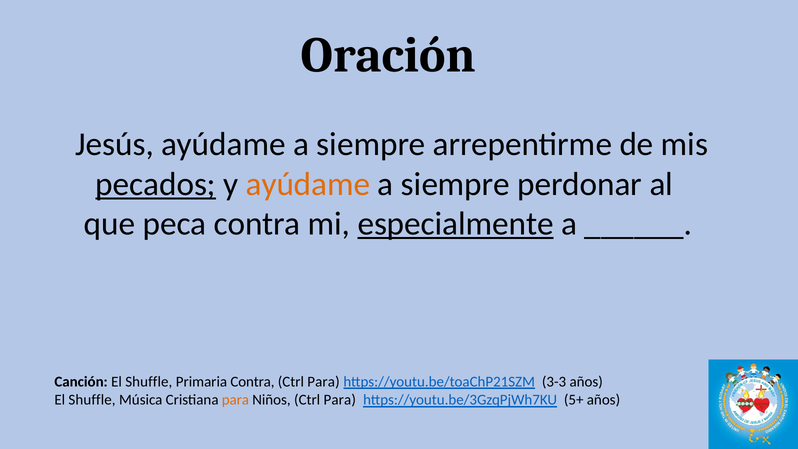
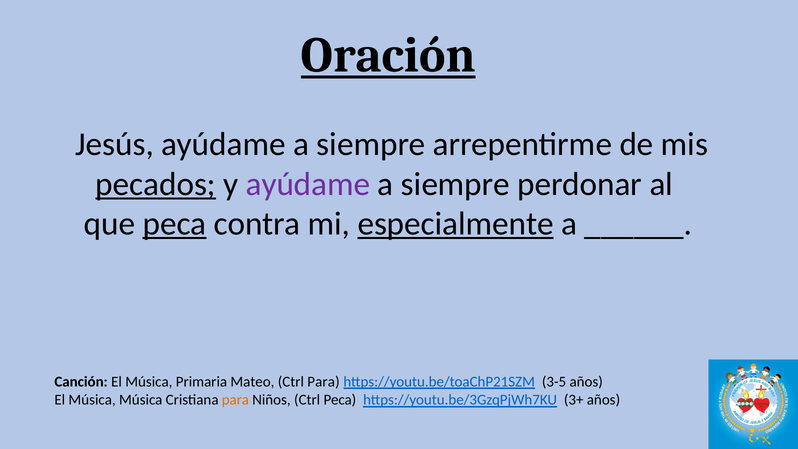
Oración underline: none -> present (388, 55)
ayúdame colour: orange -> purple (308, 184)
peca underline: none -> present (175, 224)
Canción El Shuffle: Shuffle -> Música (149, 382)
Primaria Contra: Contra -> Mateo (252, 382)
3-3: 3-3 -> 3-5 (554, 382)
Shuffle: Shuffle -> Música (92, 400)
Niños Ctrl Para: Para -> Peca (340, 400)
5+: 5+ -> 3+ (574, 400)
